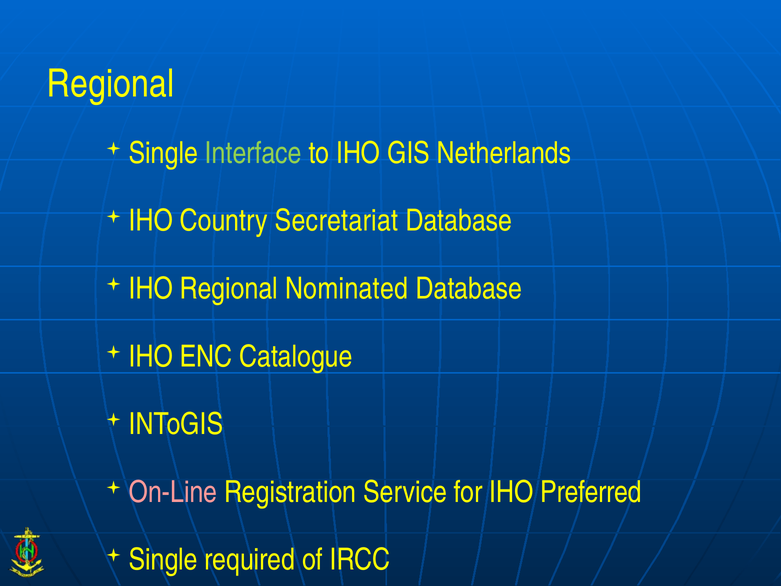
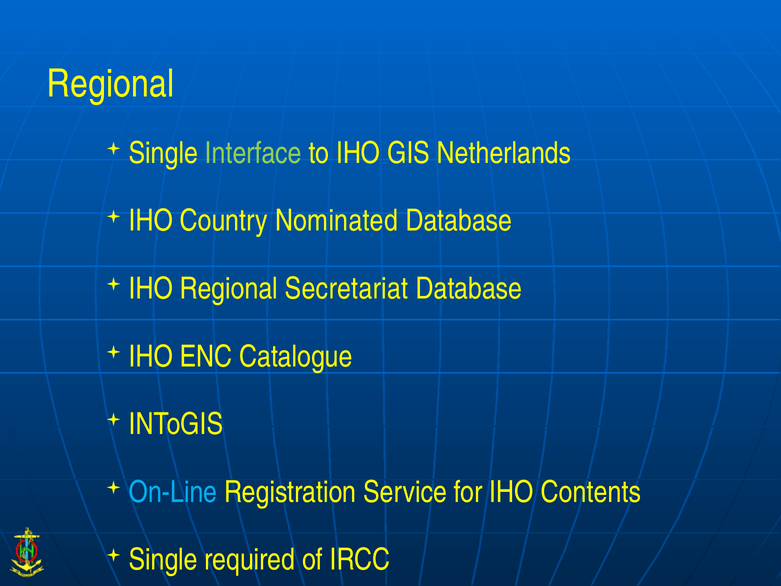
Secretariat: Secretariat -> Nominated (336, 221)
Nominated: Nominated -> Secretariat (347, 289)
On-Line colour: pink -> light blue (173, 492)
Preferred: Preferred -> Contents (591, 492)
